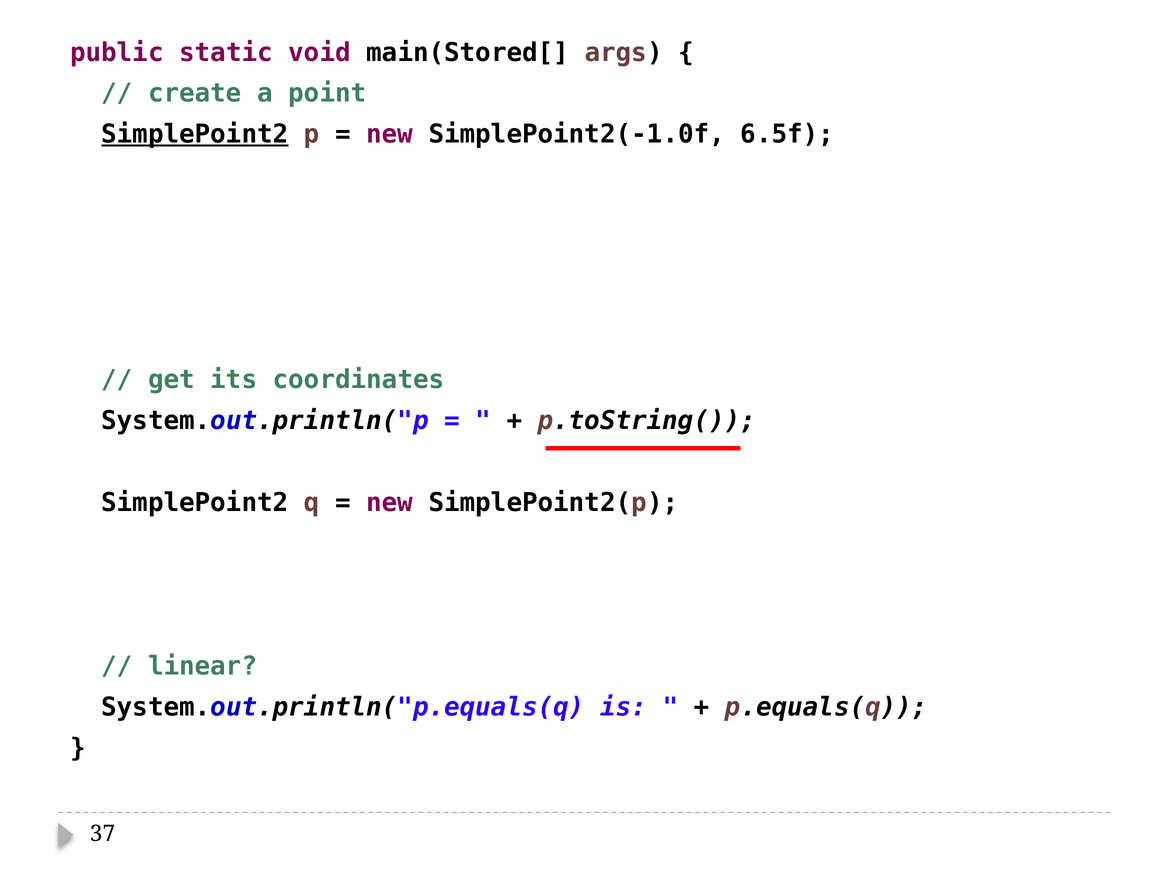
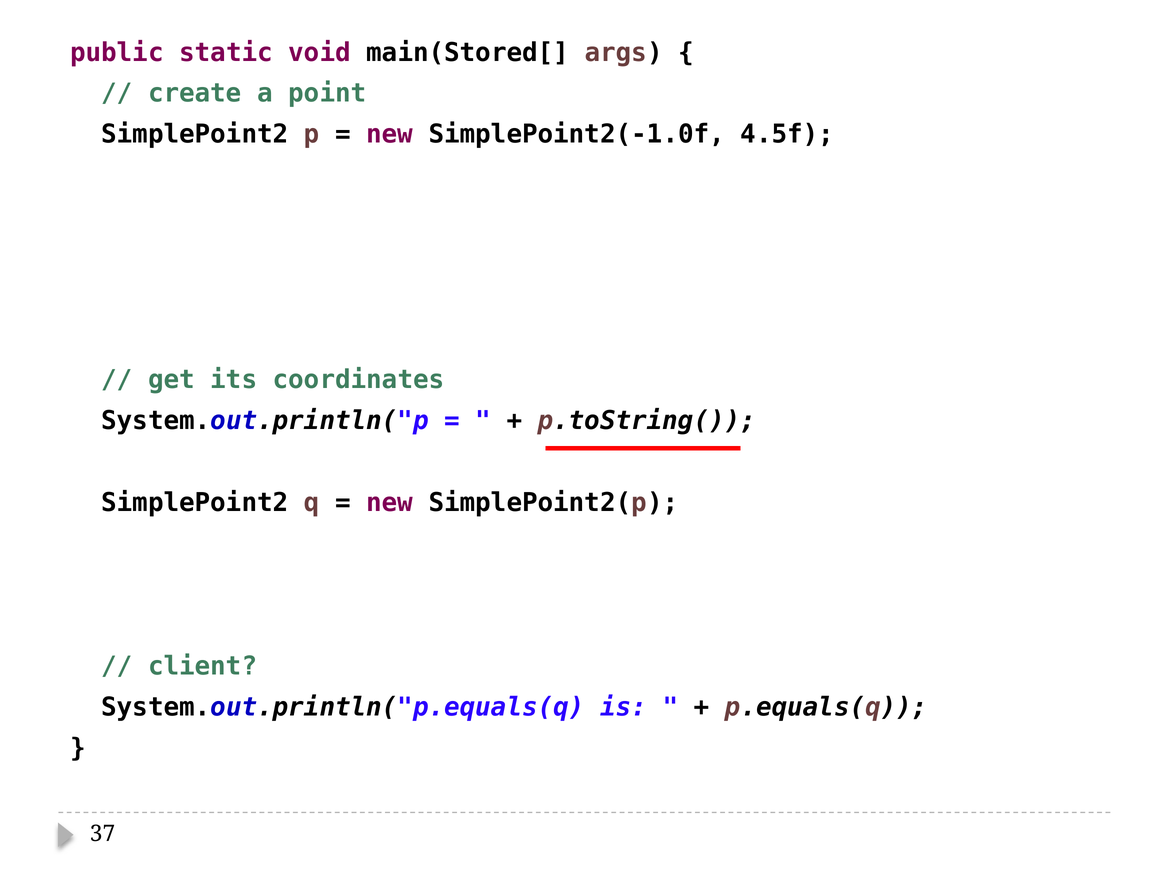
SimplePoint2 underline: present -> none (195, 134)
6.5f: 6.5f -> 4.5f (787, 134)
linear: linear -> client (203, 666)
